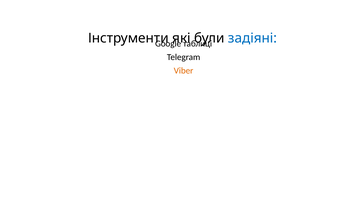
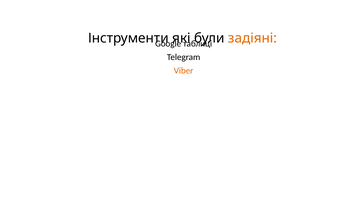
задіяні colour: blue -> orange (252, 38)
